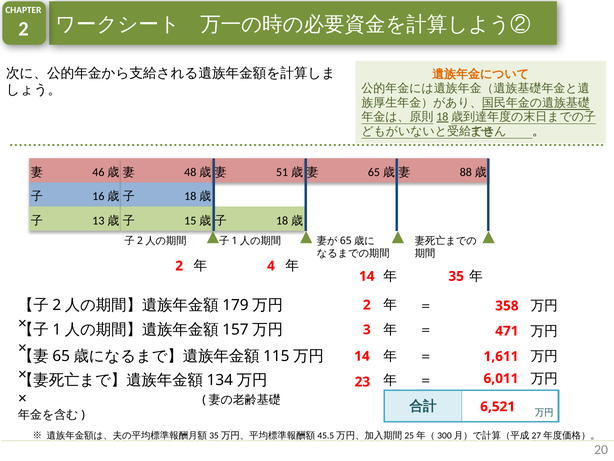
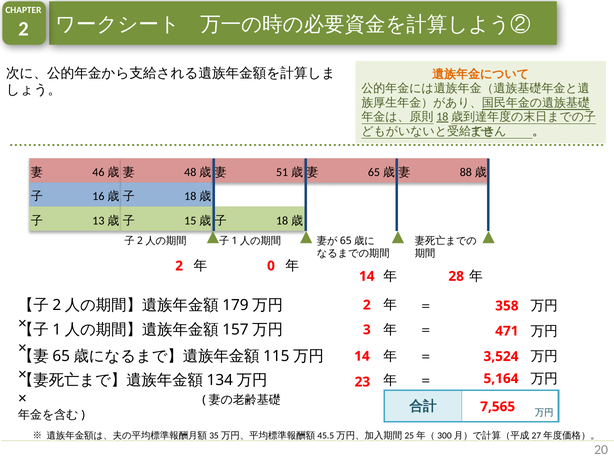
4: 4 -> 0 (271, 266)
35: 35 -> 28 (456, 276)
1,611: 1,611 -> 3,524 (501, 356)
6,011: 6,011 -> 5,164 (501, 378)
6,521: 6,521 -> 7,565 (498, 406)
